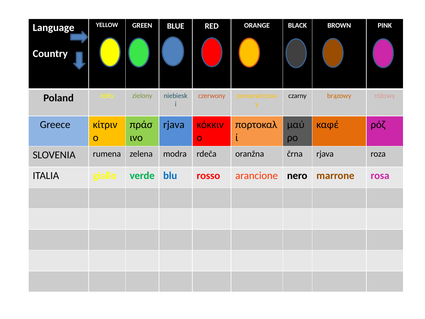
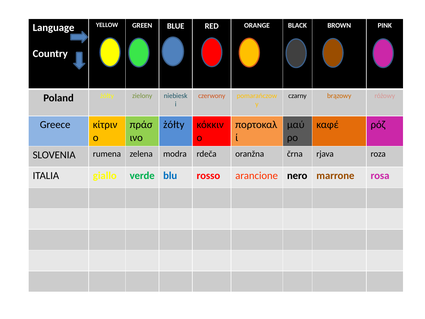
rjava: rjava -> żółty (174, 125)
